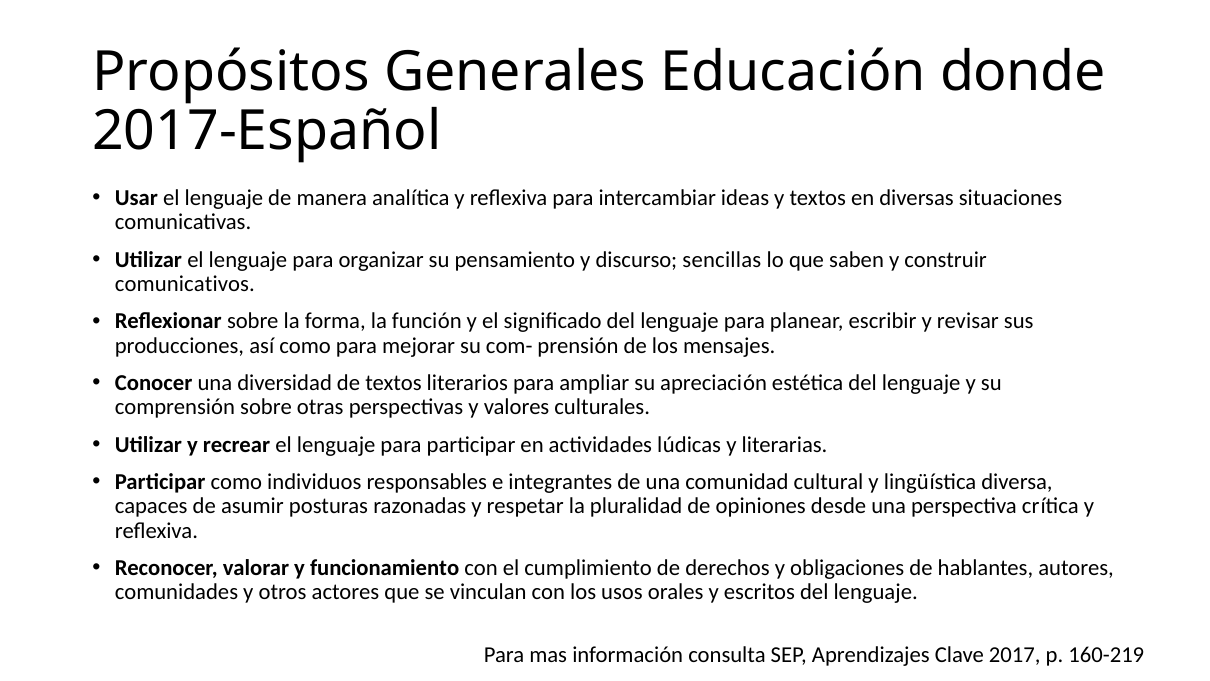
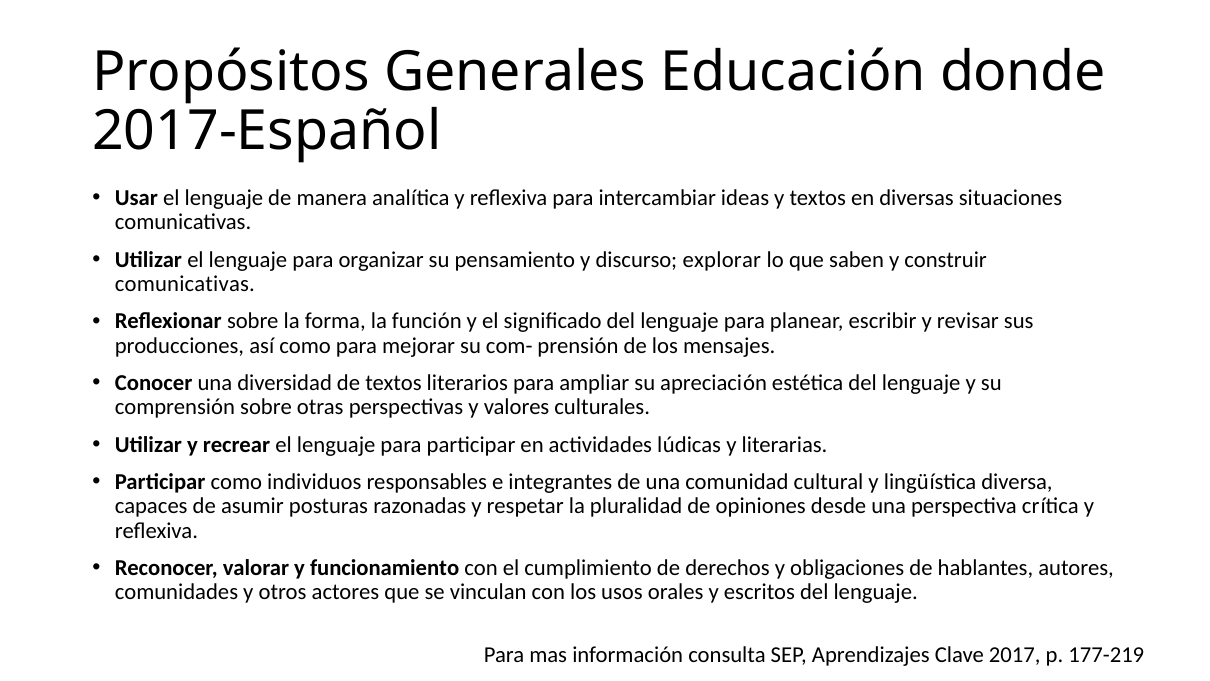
sencillas: sencillas -> explorar (722, 259)
comunicativos: comunicativos -> comunicativas (185, 284)
160-219: 160-219 -> 177-219 (1106, 655)
